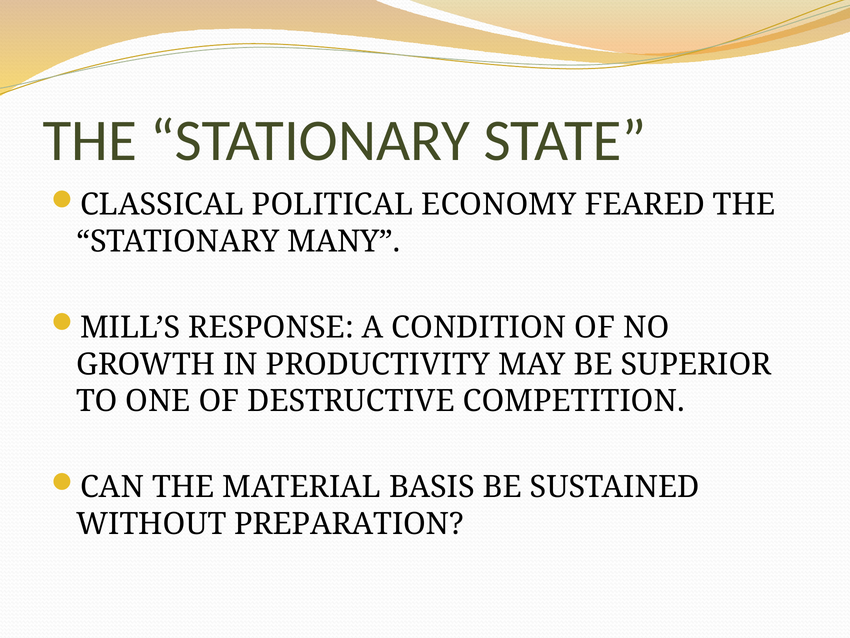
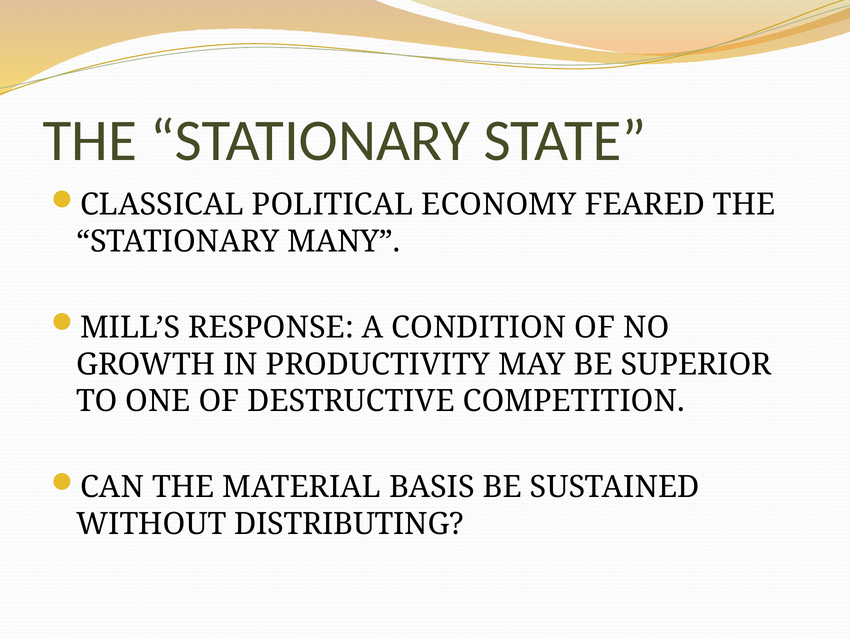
PREPARATION: PREPARATION -> DISTRIBUTING (349, 524)
